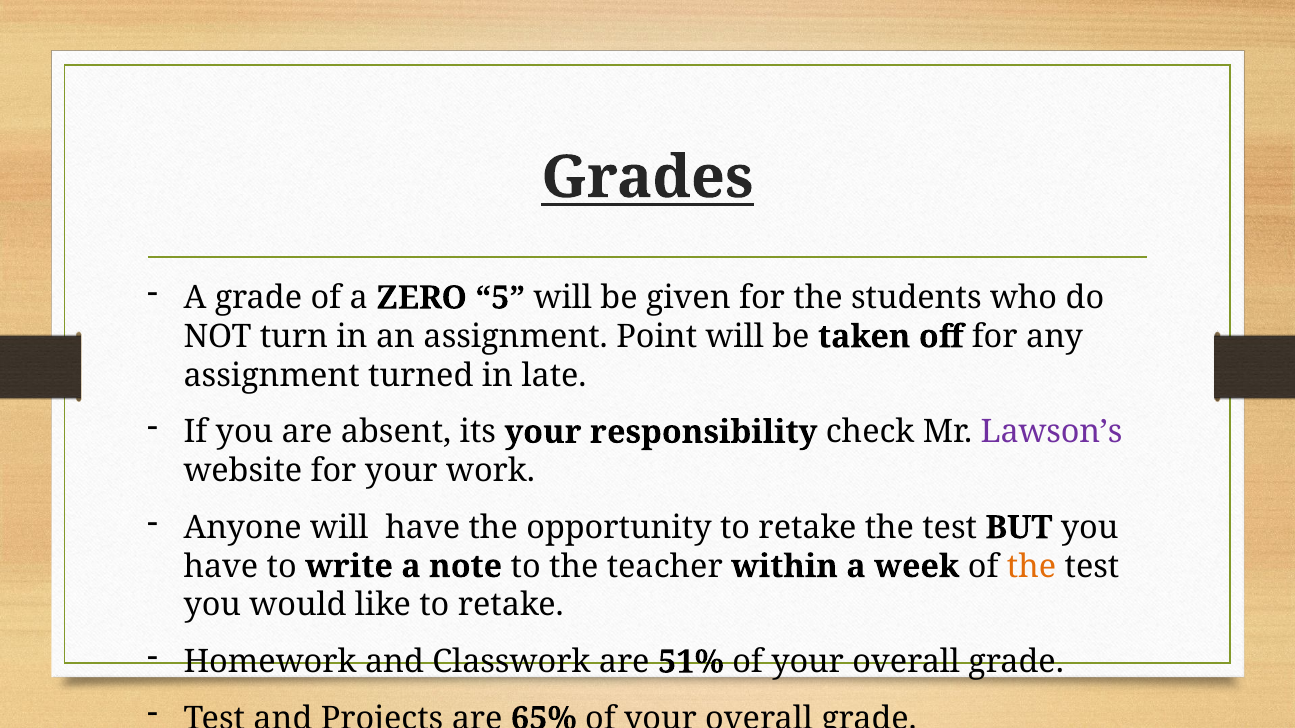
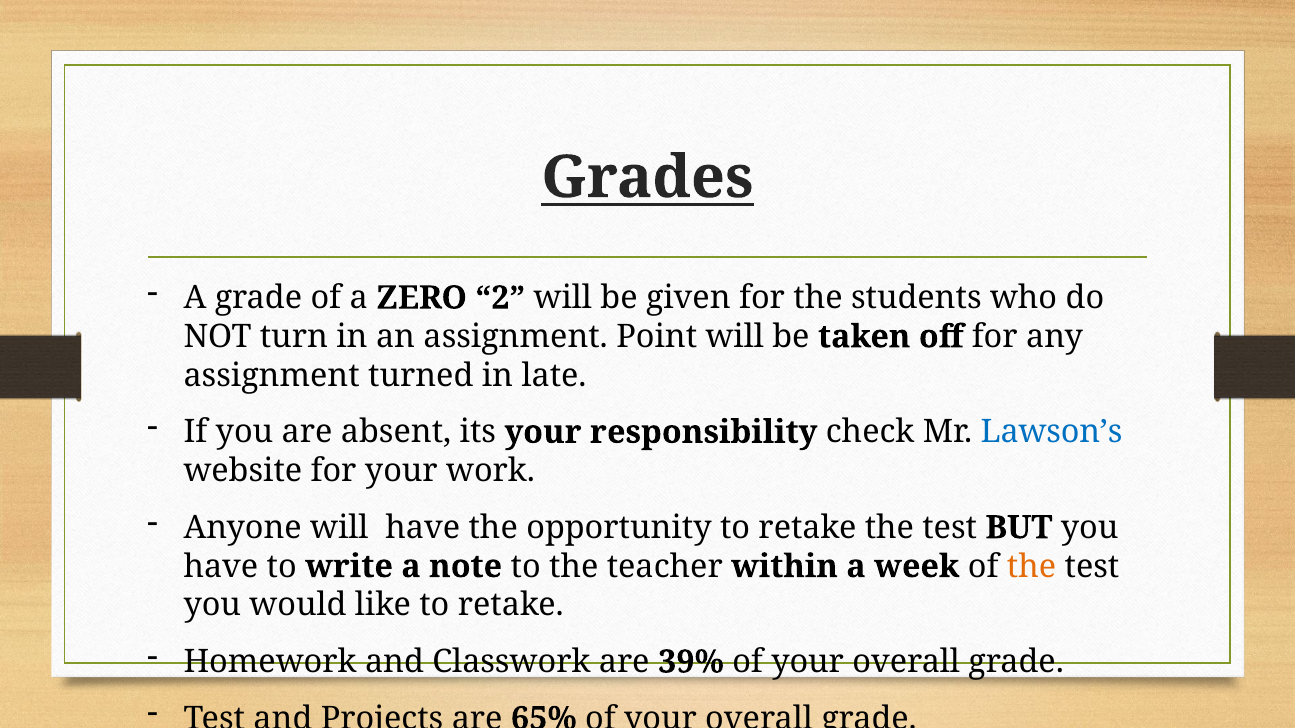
5: 5 -> 2 (500, 298)
Lawson’s colour: purple -> blue (1052, 432)
51%: 51% -> 39% (691, 662)
